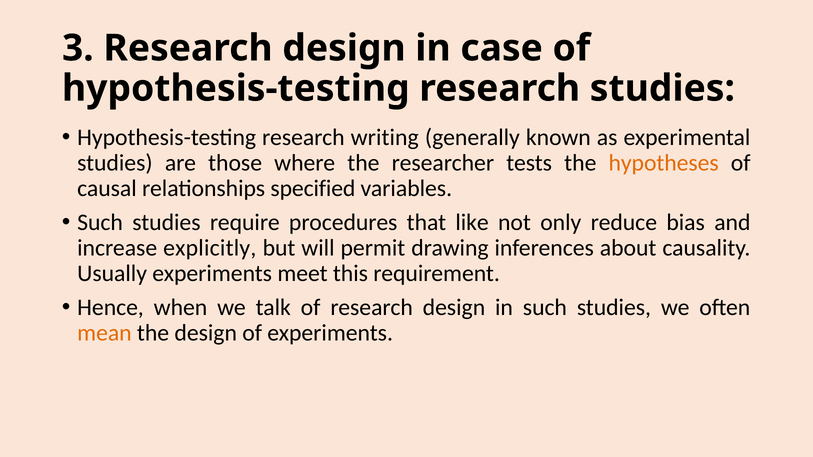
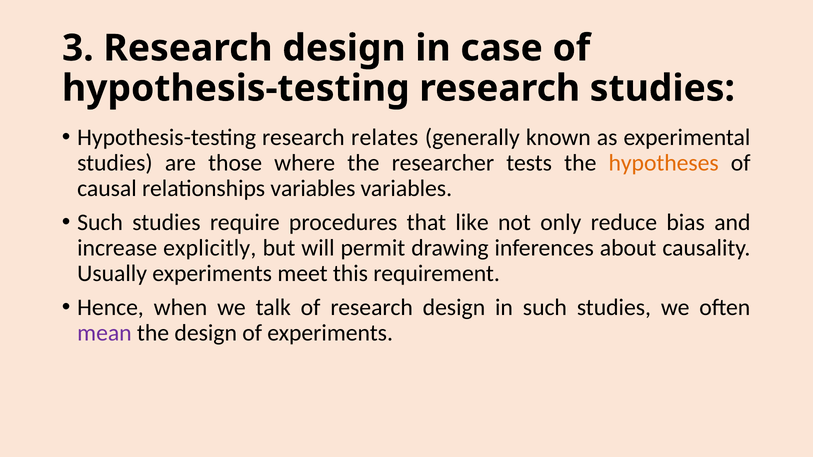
writing: writing -> relates (385, 137)
relationships specified: specified -> variables (313, 189)
mean colour: orange -> purple (104, 333)
